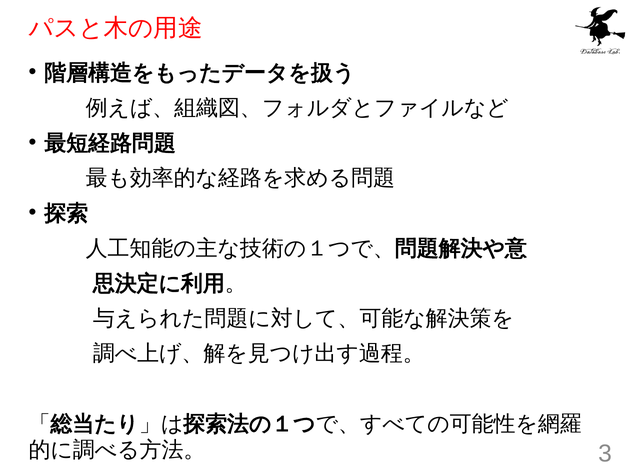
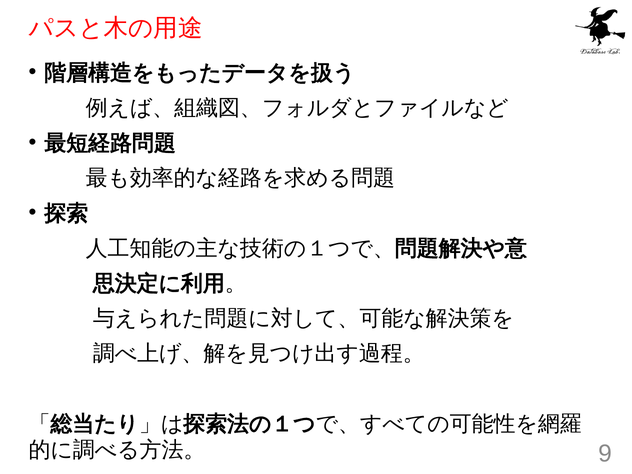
3: 3 -> 9 (605, 454)
